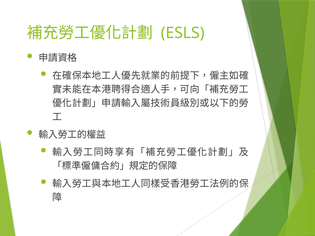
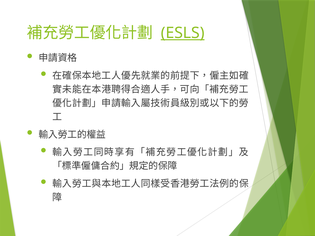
ESLS underline: none -> present (183, 33)
